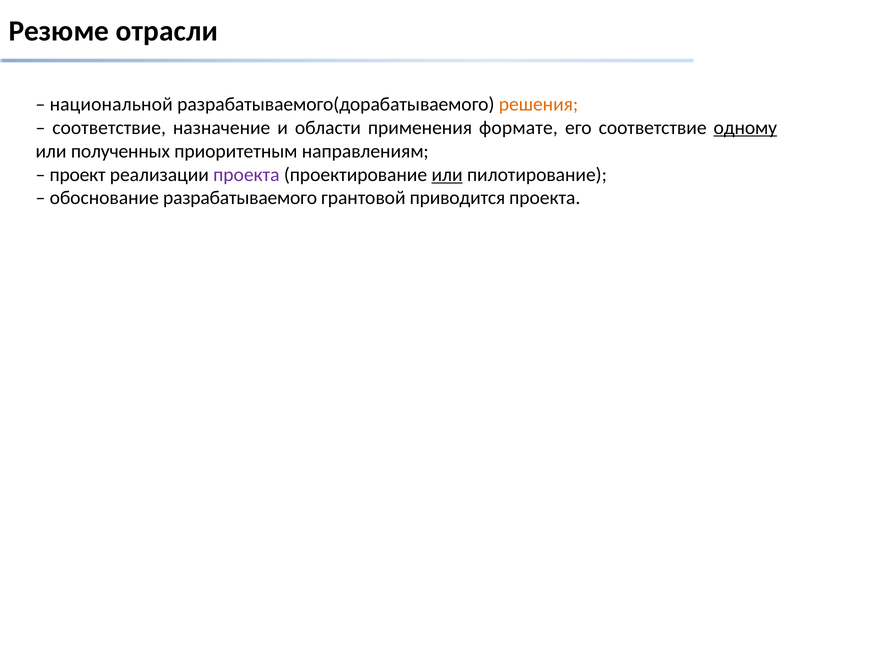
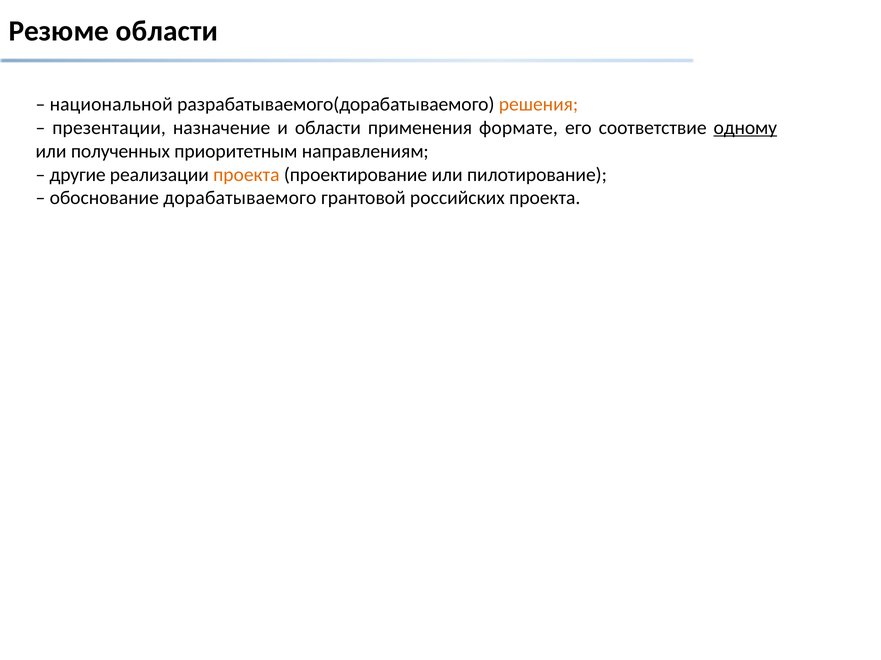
Резюме отрасли: отрасли -> области (167, 31)
соответствие: соответствие -> презентации (109, 128)
проект: проект -> другие (78, 175)
проекта colour: purple -> orange (246, 175)
или underline: present -> none (447, 175)
разрабатываемого: разрабатываемого -> дорабатываемого (240, 198)
приводится: приводится -> российских (457, 198)
